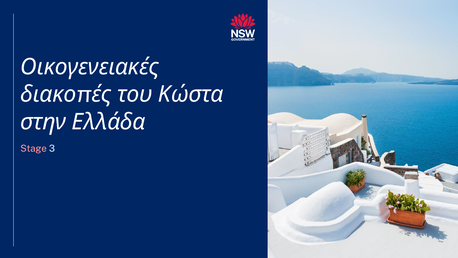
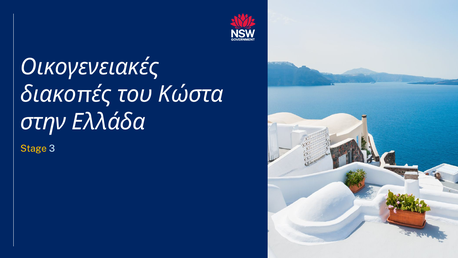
Stage colour: pink -> yellow (34, 148)
